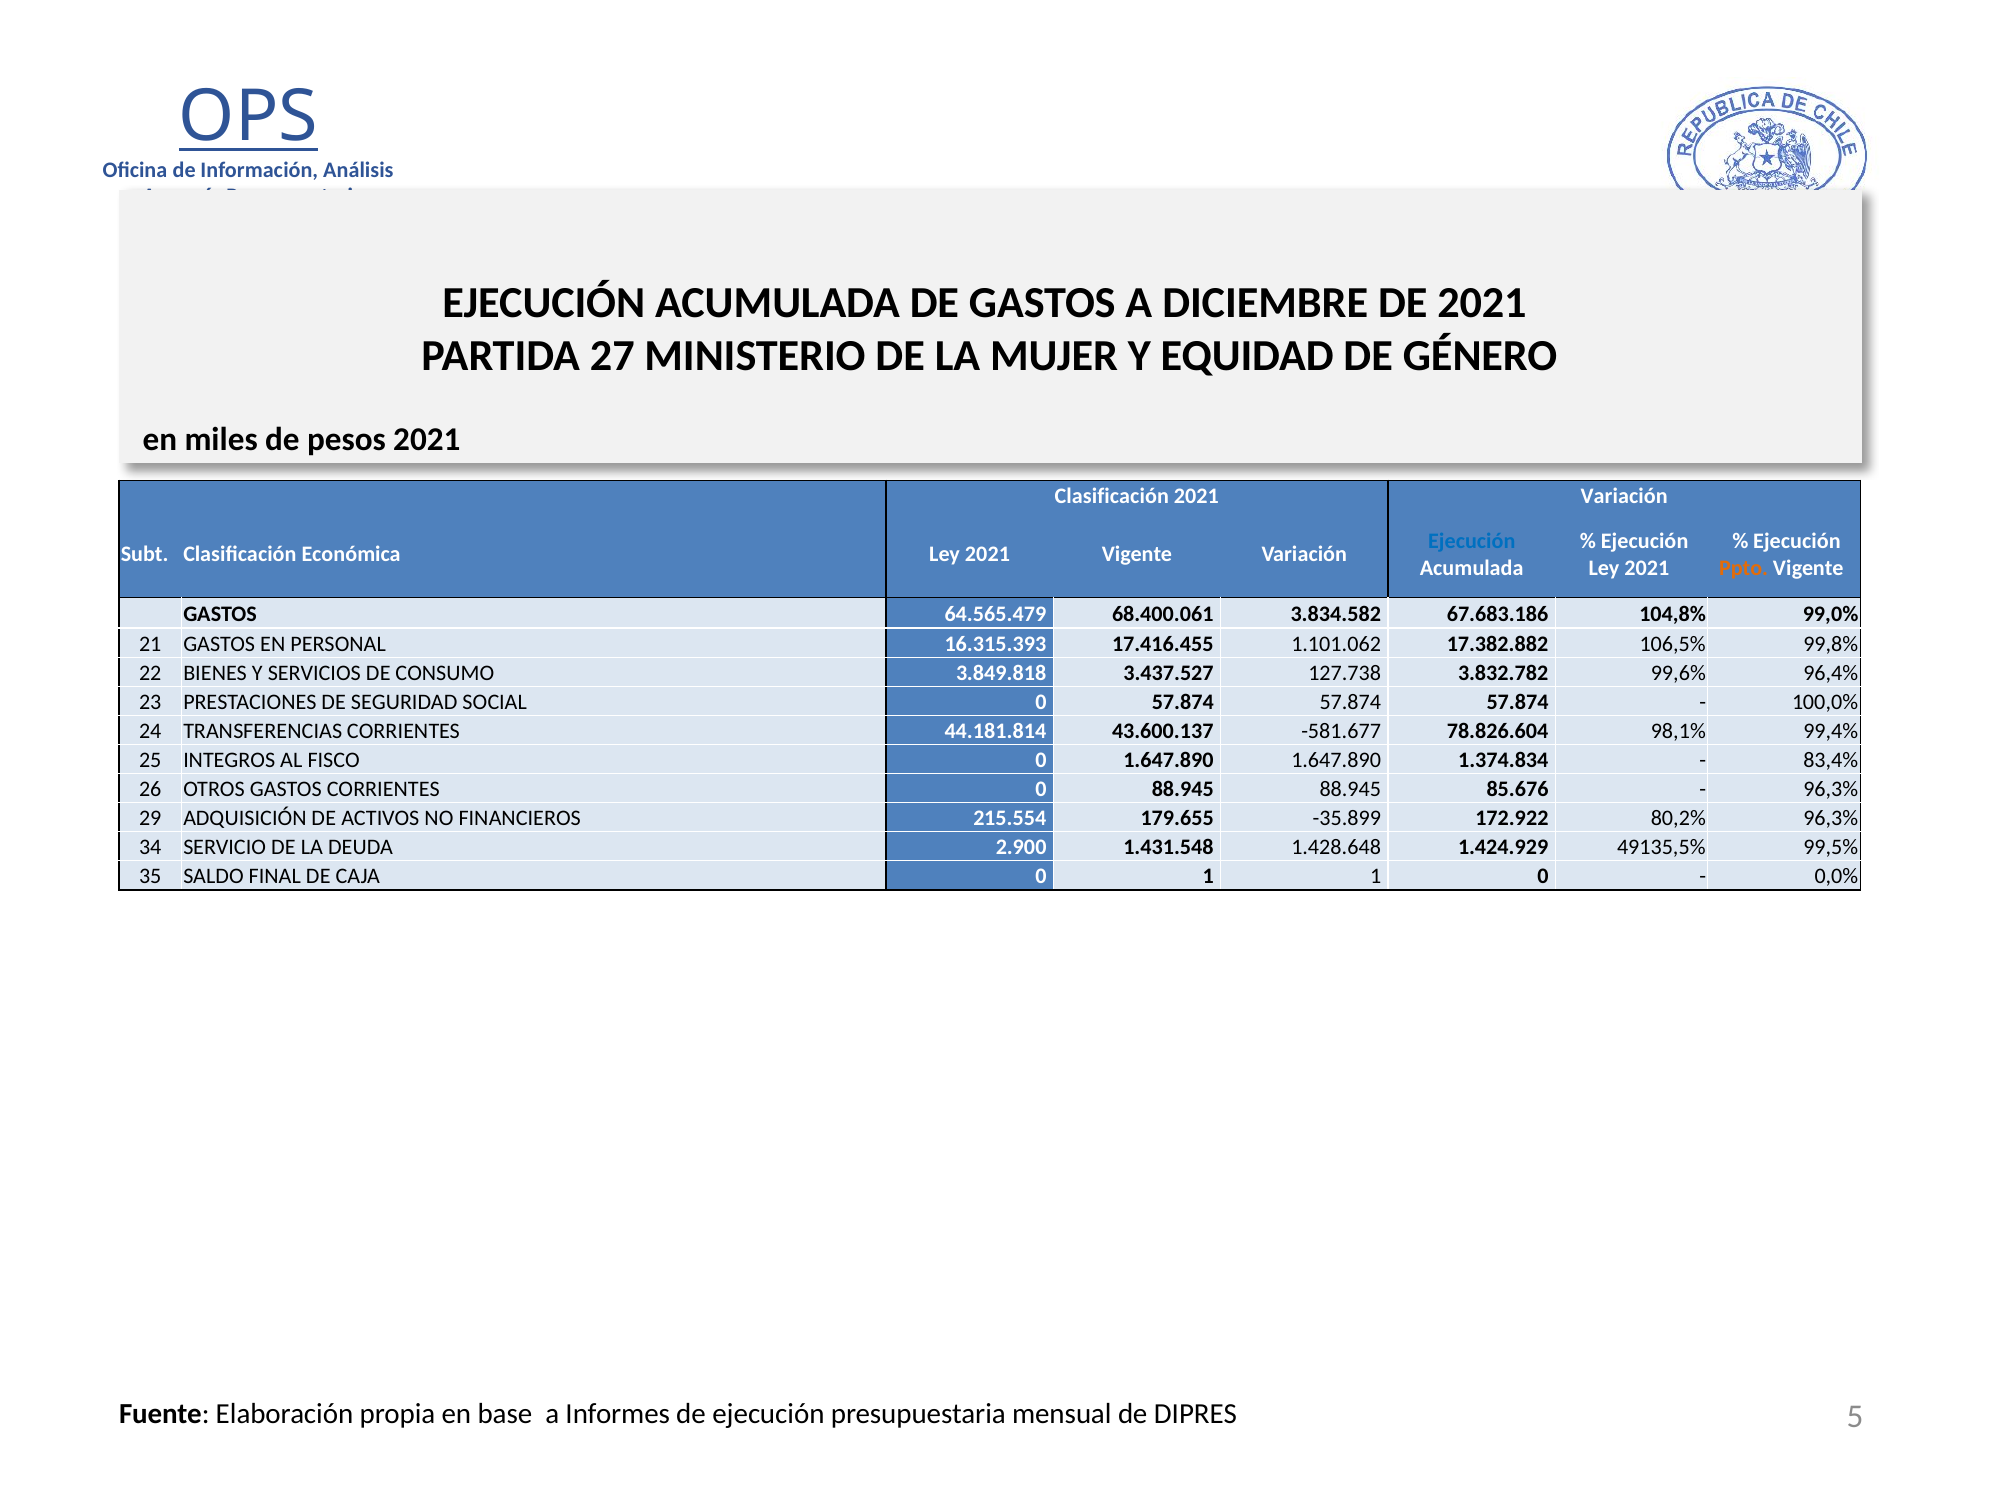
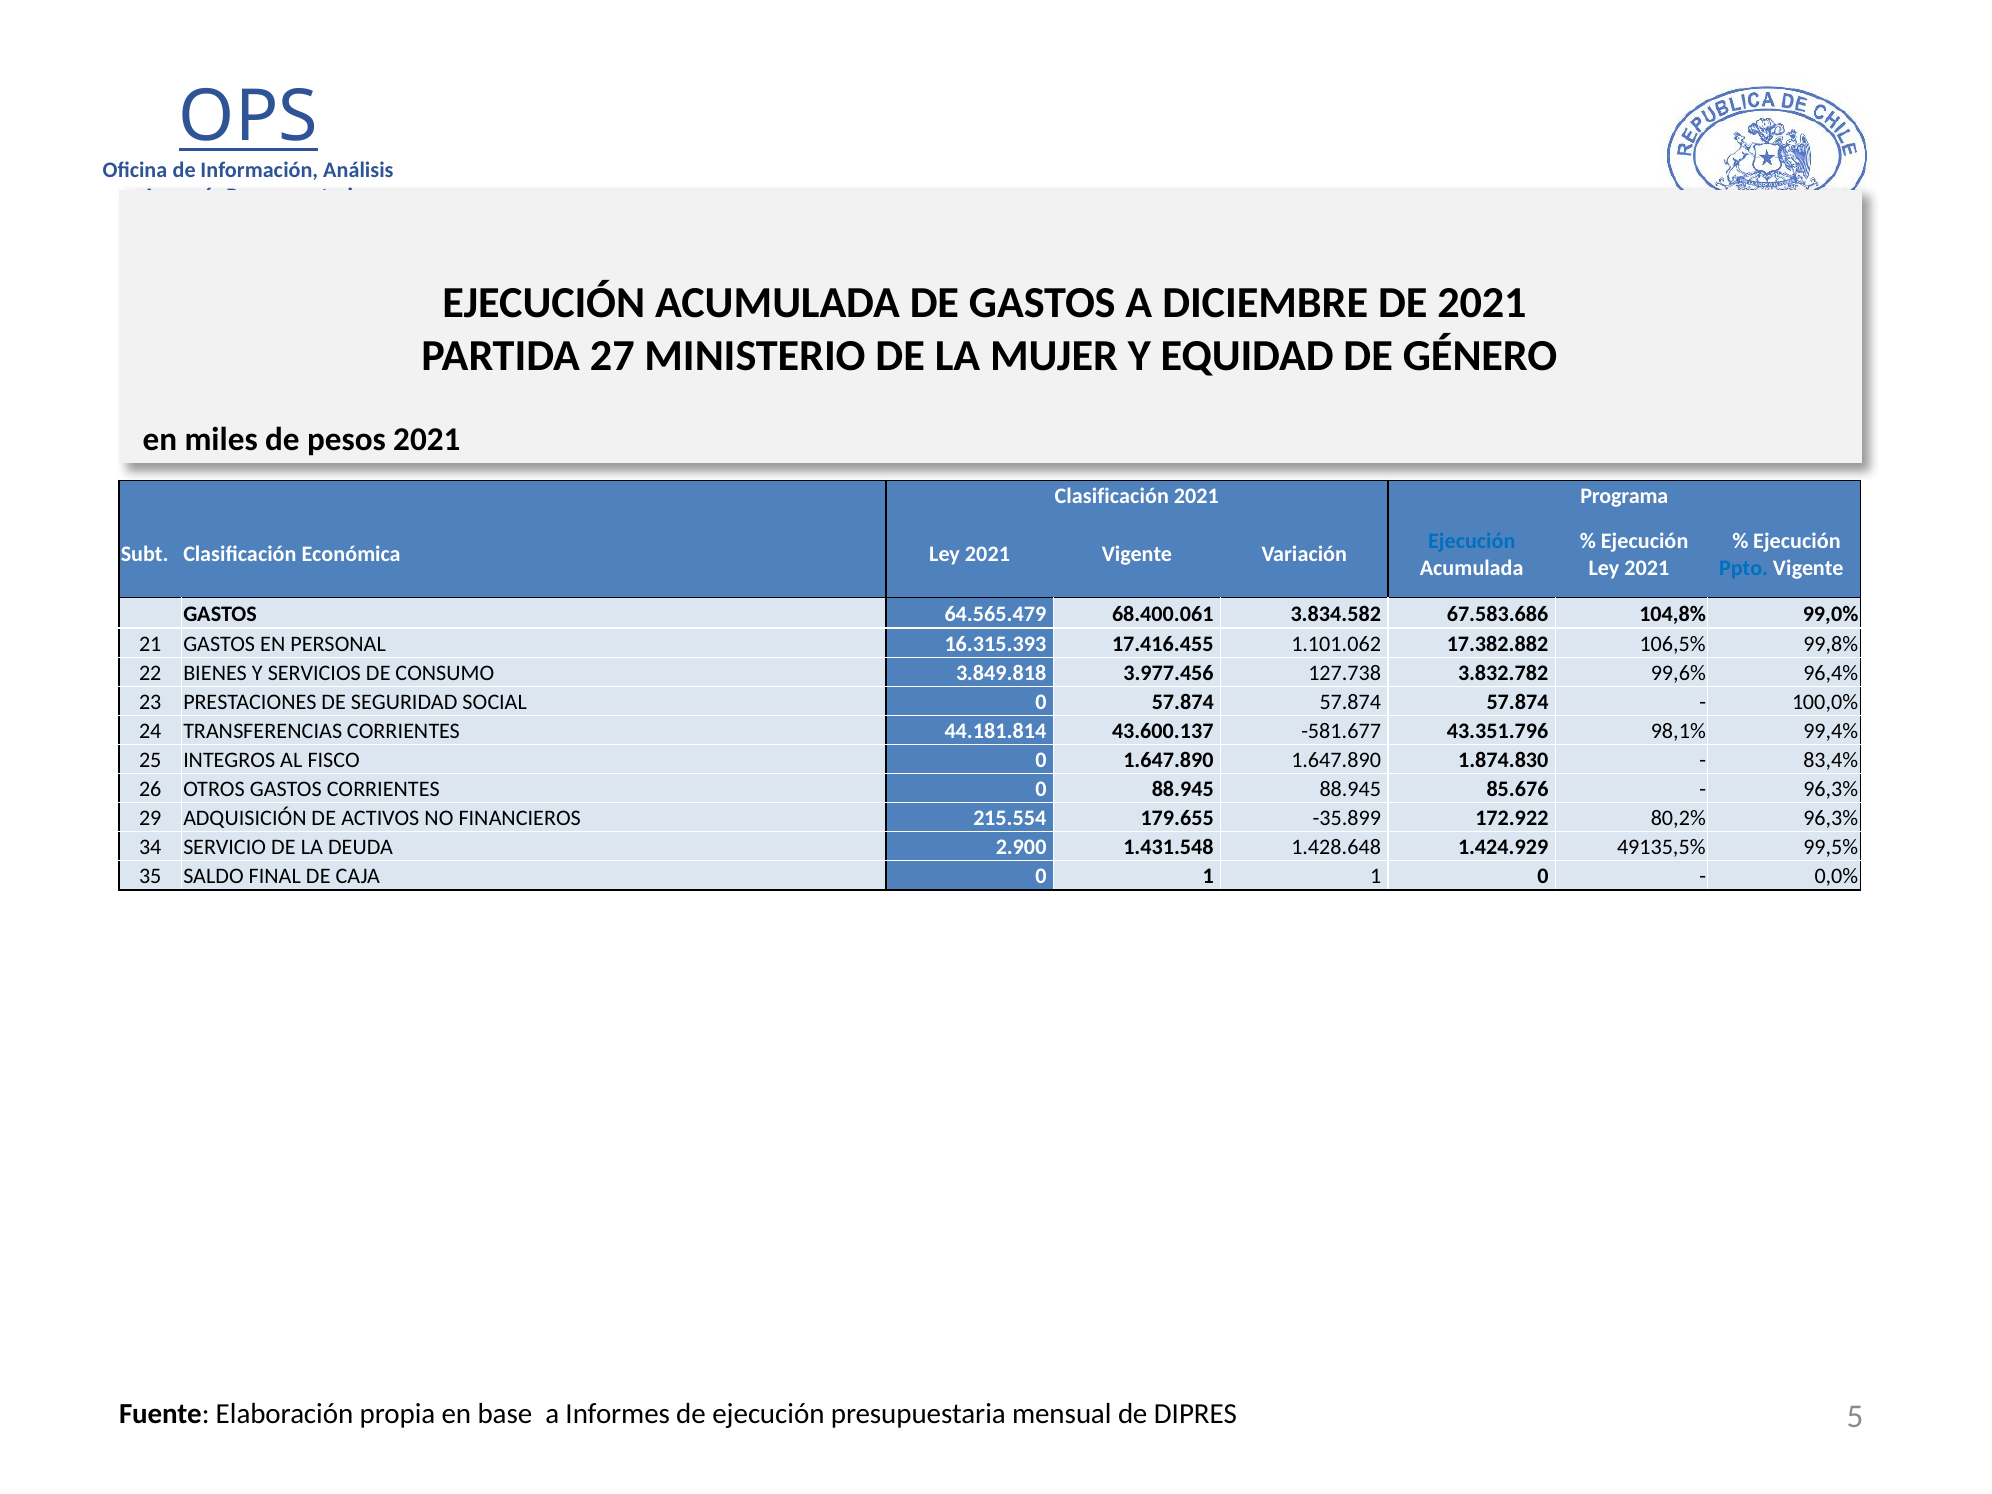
2021 Variación: Variación -> Programa (1624, 496)
Ppto colour: orange -> blue (1744, 568)
67.683.186: 67.683.186 -> 67.583.686 (1498, 614)
3.437.527: 3.437.527 -> 3.977.456 (1169, 673)
78.826.604: 78.826.604 -> 43.351.796 (1498, 731)
1.374.834: 1.374.834 -> 1.874.830 (1503, 760)
